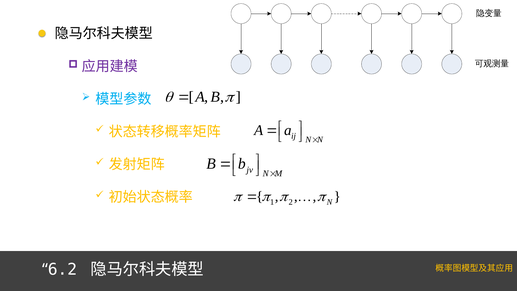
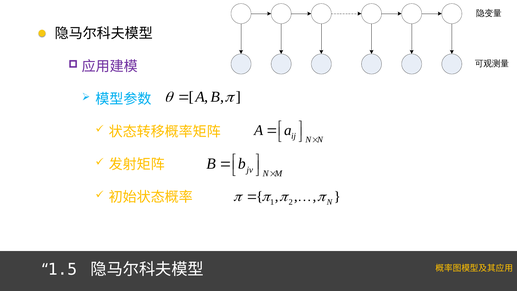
6.2: 6.2 -> 1.5 (62, 269)
